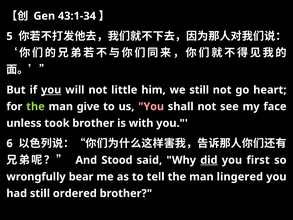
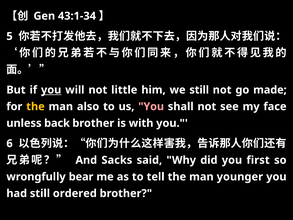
heart: heart -> made (270, 90)
the colour: light green -> yellow (35, 106)
give: give -> also (88, 106)
took: took -> back (57, 123)
Stood: Stood -> Sacks (117, 160)
did underline: present -> none (209, 160)
lingered: lingered -> younger (240, 177)
